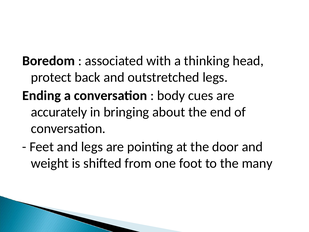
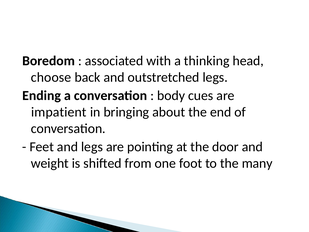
protect: protect -> choose (51, 77)
accurately: accurately -> impatient (59, 112)
